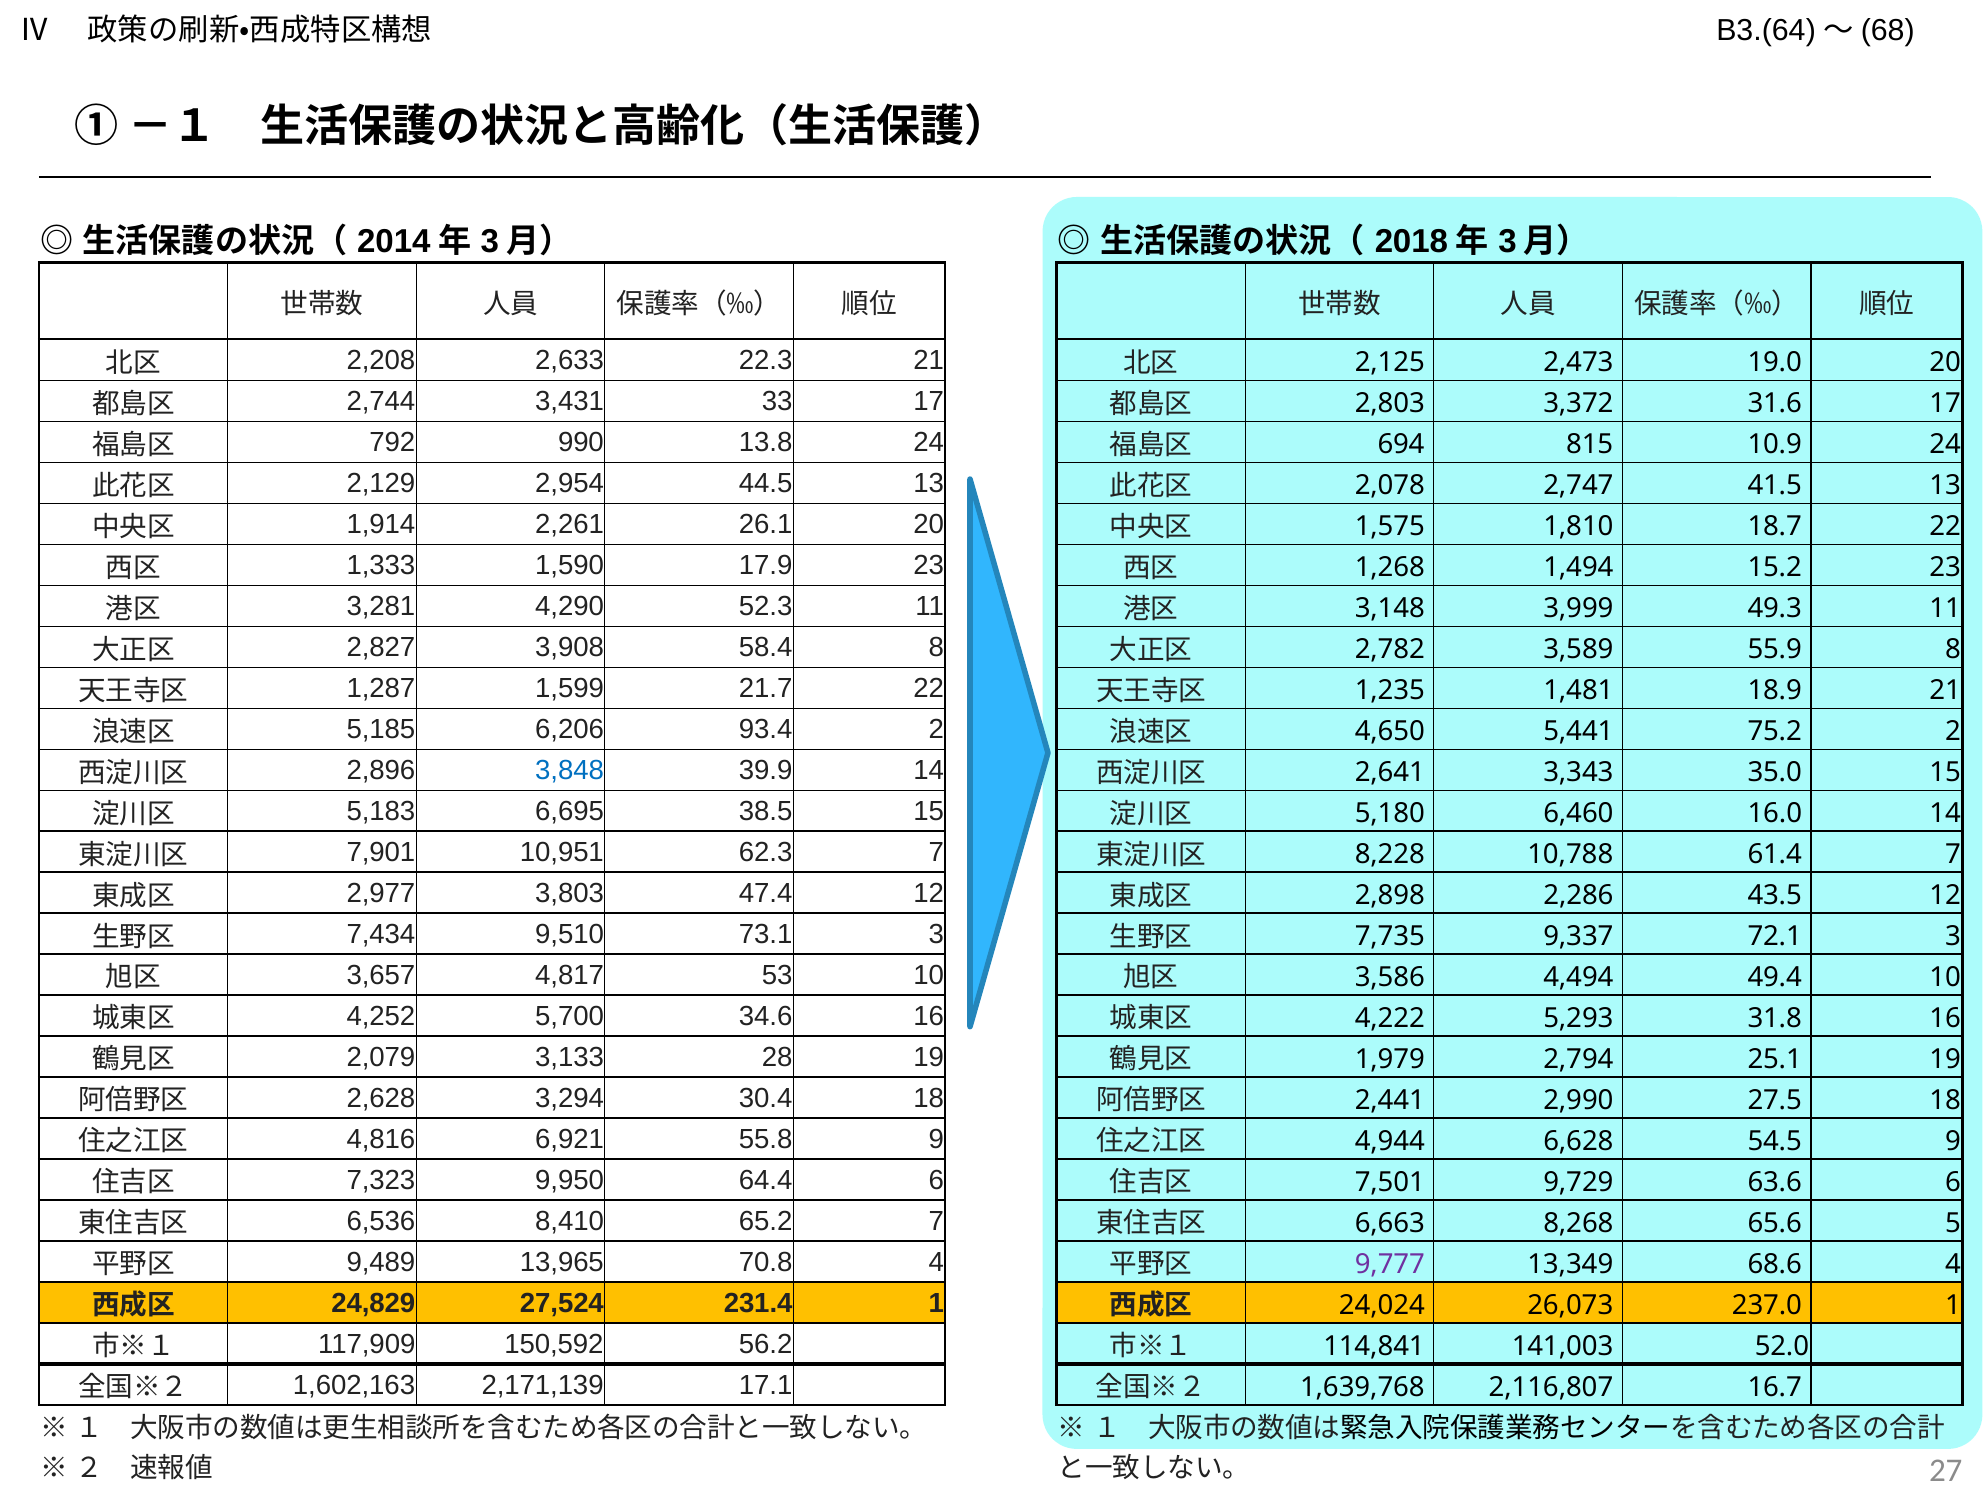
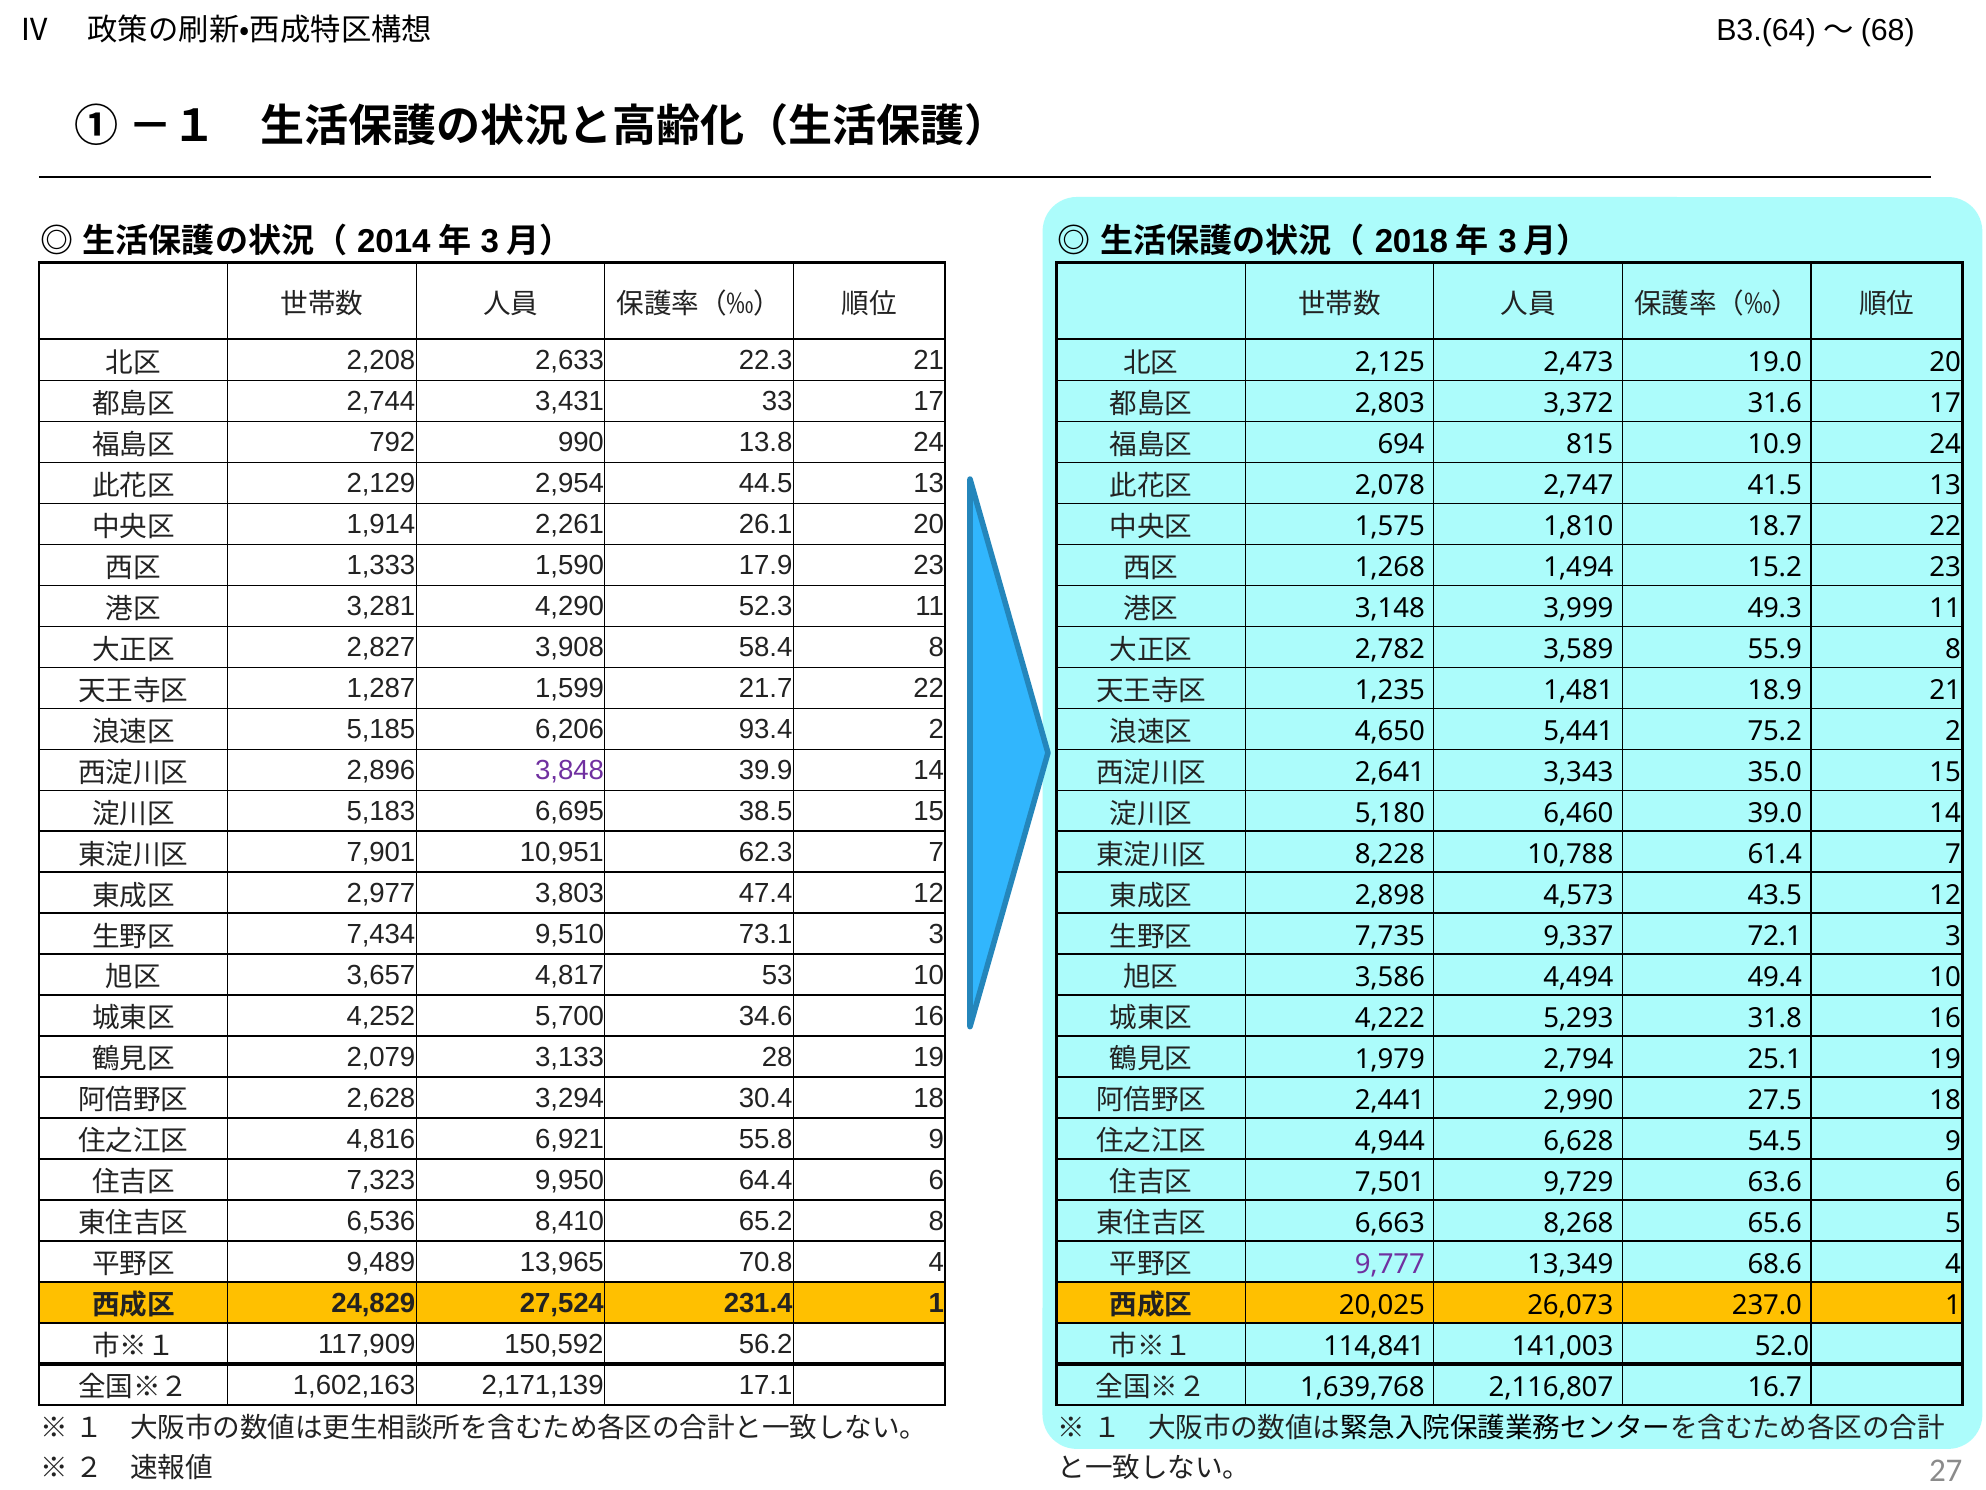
3,848 colour: blue -> purple (570, 770)
16.0: 16.0 -> 39.0 (1775, 813)
2,286: 2,286 -> 4,573 (1578, 895)
65.2 7: 7 -> 8 (936, 1221)
24,024: 24,024 -> 20,025 (1382, 1305)
